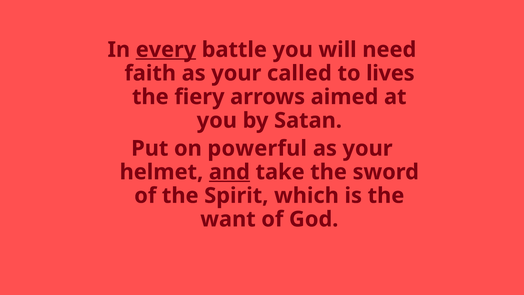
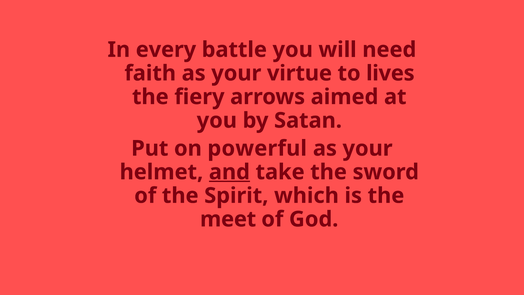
every underline: present -> none (166, 50)
called: called -> virtue (299, 73)
want: want -> meet (228, 219)
